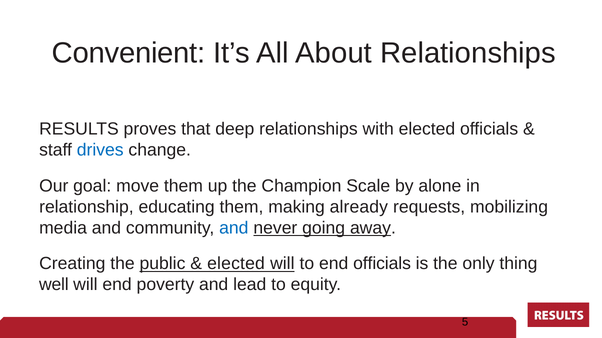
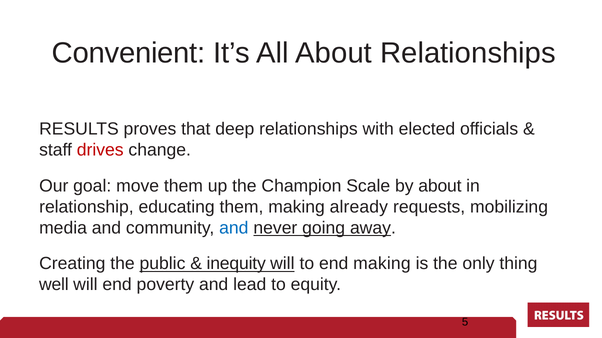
drives colour: blue -> red (100, 150)
by alone: alone -> about (440, 186)
elected: elected -> inequity (236, 264)
end officials: officials -> making (382, 264)
